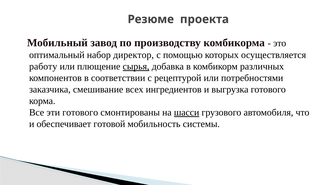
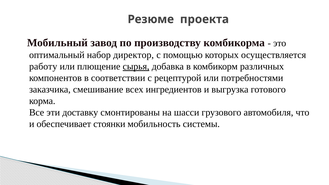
эти готового: готового -> доставку (80, 113)
шасси underline: present -> none (187, 113)
готовой: готовой -> стоянки (109, 124)
